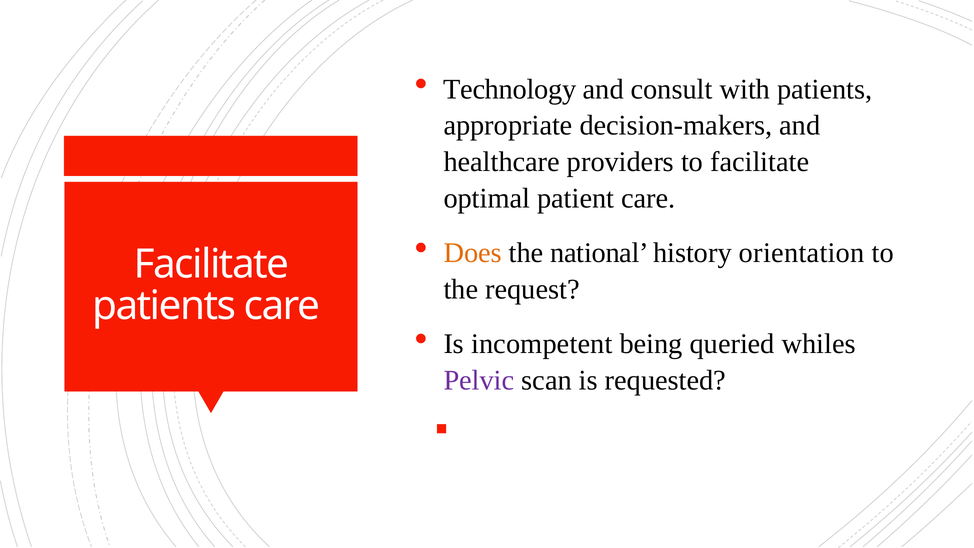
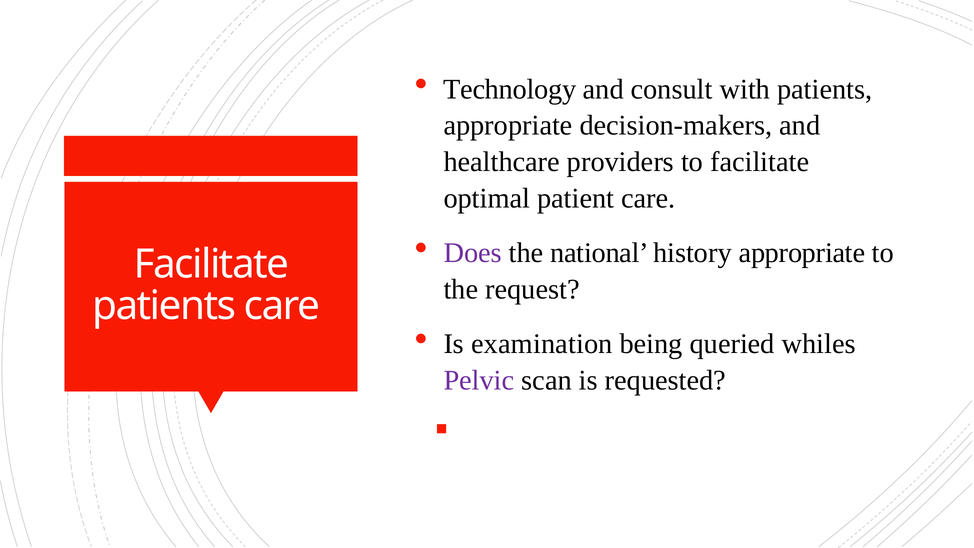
Does colour: orange -> purple (473, 253)
history orientation: orientation -> appropriate (802, 253)
incompetent: incompetent -> examination (542, 344)
